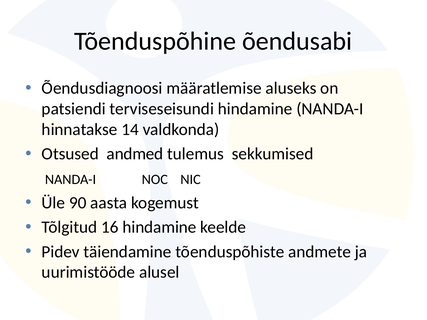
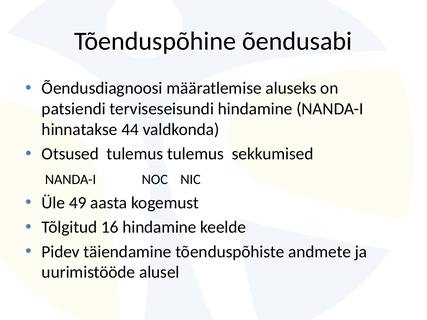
14: 14 -> 44 (130, 130)
andmed: andmed -> tulemus (135, 154)
90: 90 -> 49 (78, 203)
